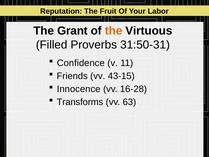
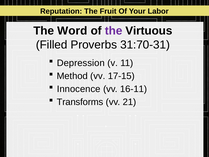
Grant: Grant -> Word (72, 31)
the colour: orange -> purple (114, 31)
31:50-31: 31:50-31 -> 31:70-31 (145, 45)
Confidence: Confidence -> Depression (81, 63)
Friends: Friends -> Method (72, 76)
43-15: 43-15 -> 17-15 (121, 76)
16-28: 16-28 -> 16-11 (134, 89)
63: 63 -> 21 (129, 102)
